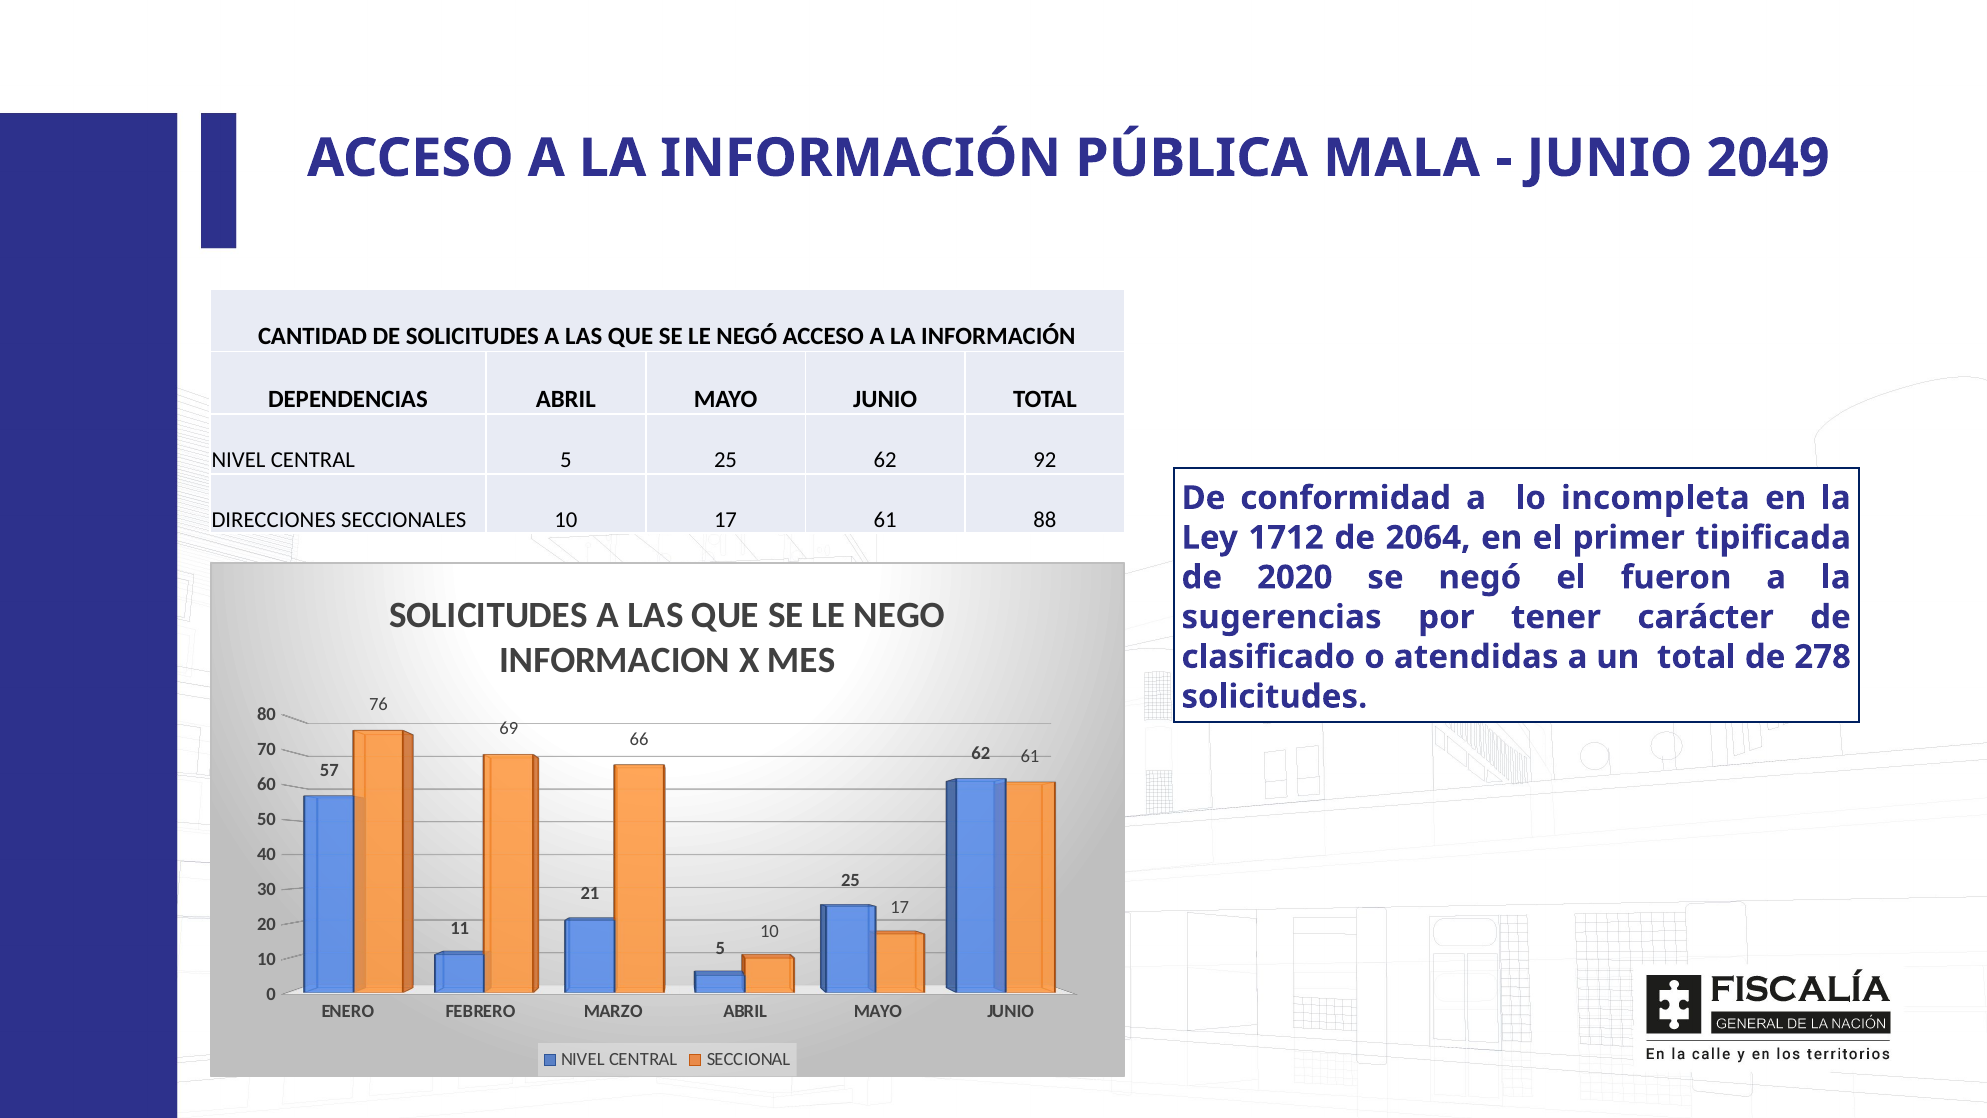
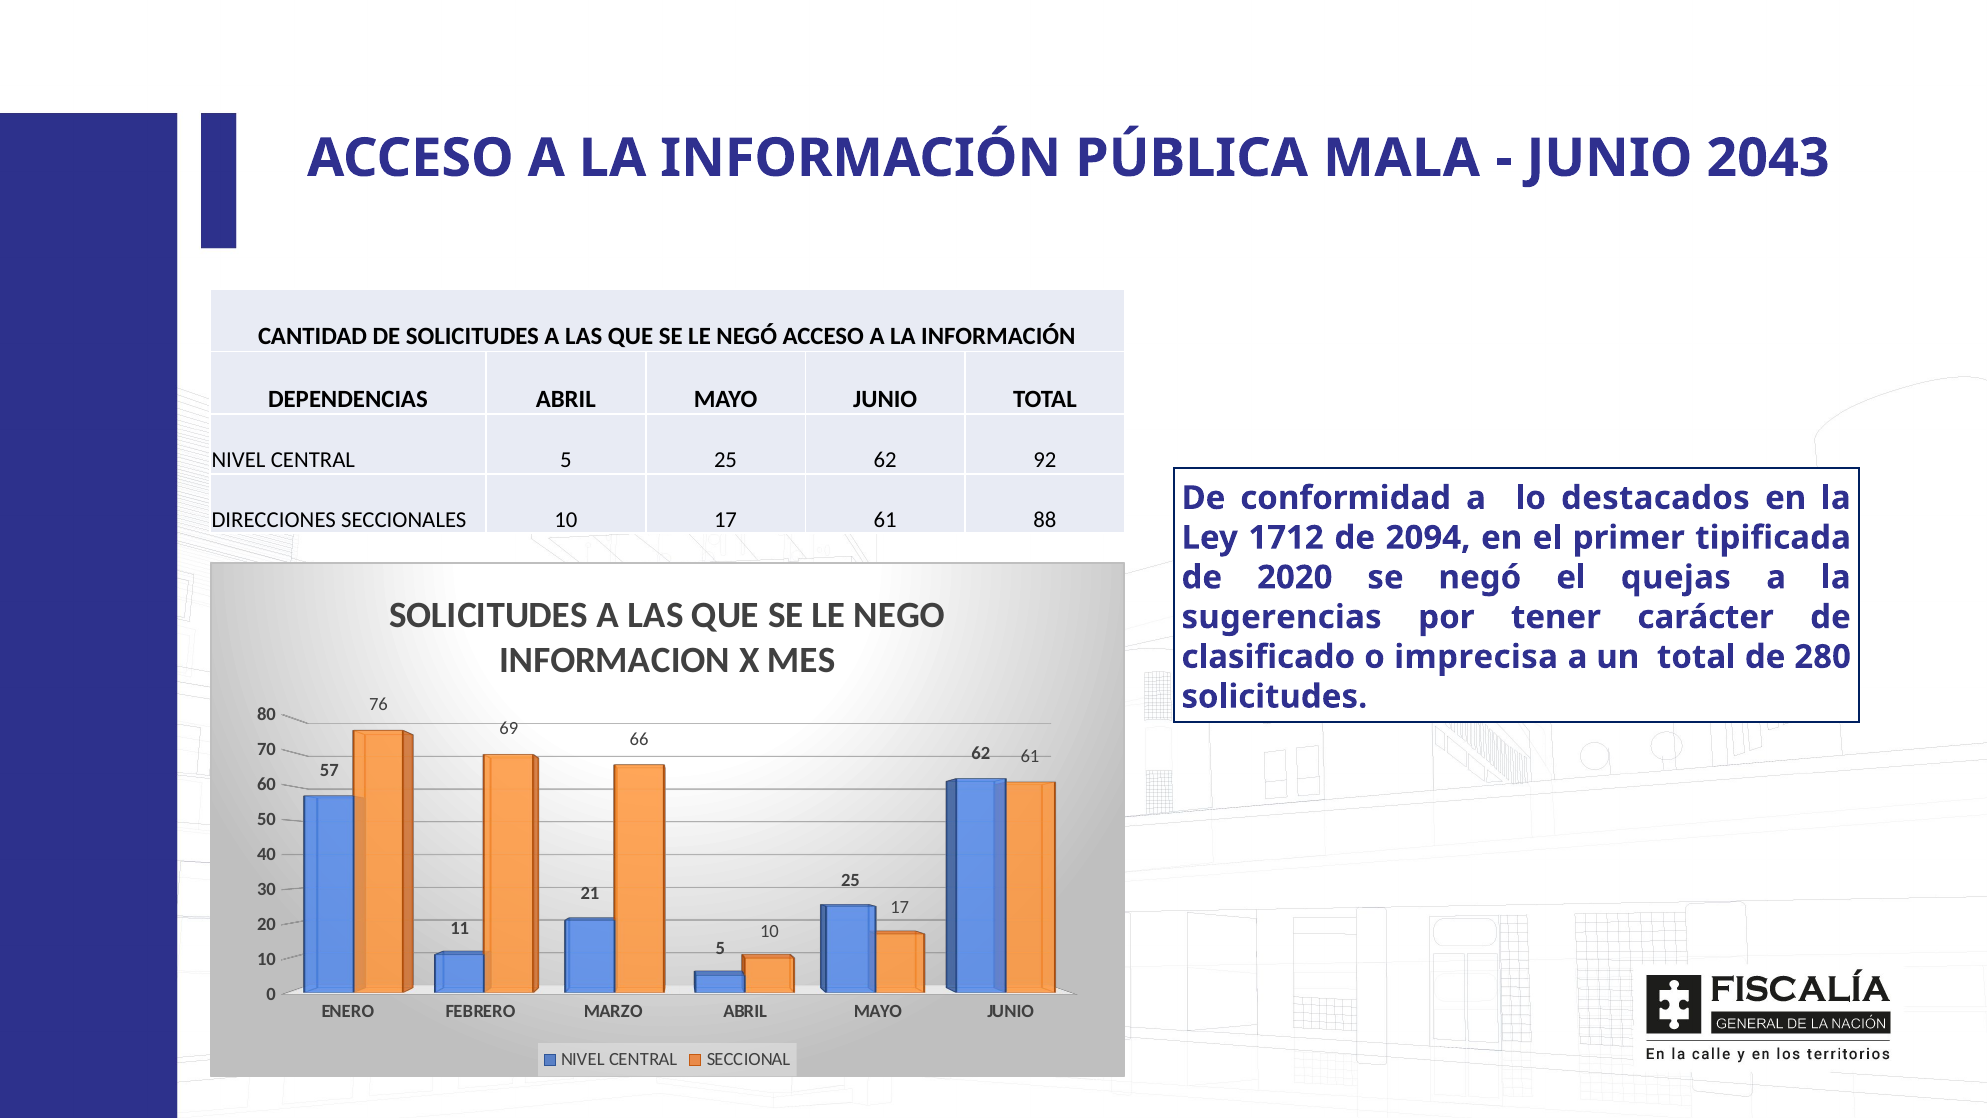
2049: 2049 -> 2043 (1768, 158)
incompleta: incompleta -> destacados (1655, 498)
2064: 2064 -> 2094 (1428, 538)
fueron: fueron -> quejas (1676, 577)
atendidas: atendidas -> imprecisa (1476, 657)
278: 278 -> 280 (1823, 657)
